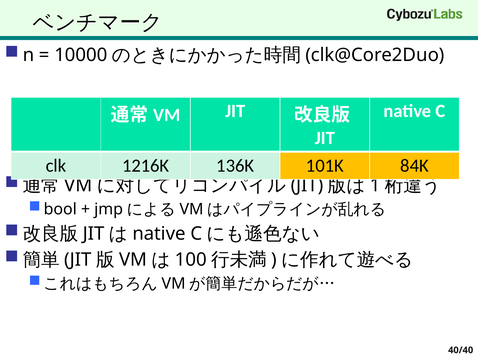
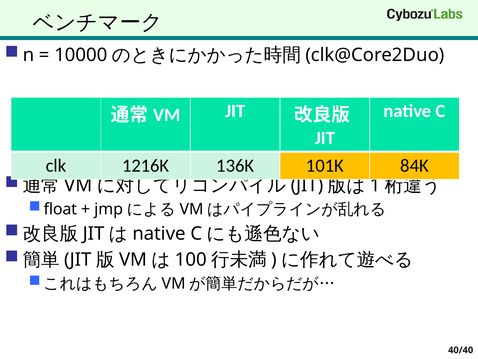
bool: bool -> float (60, 209)
